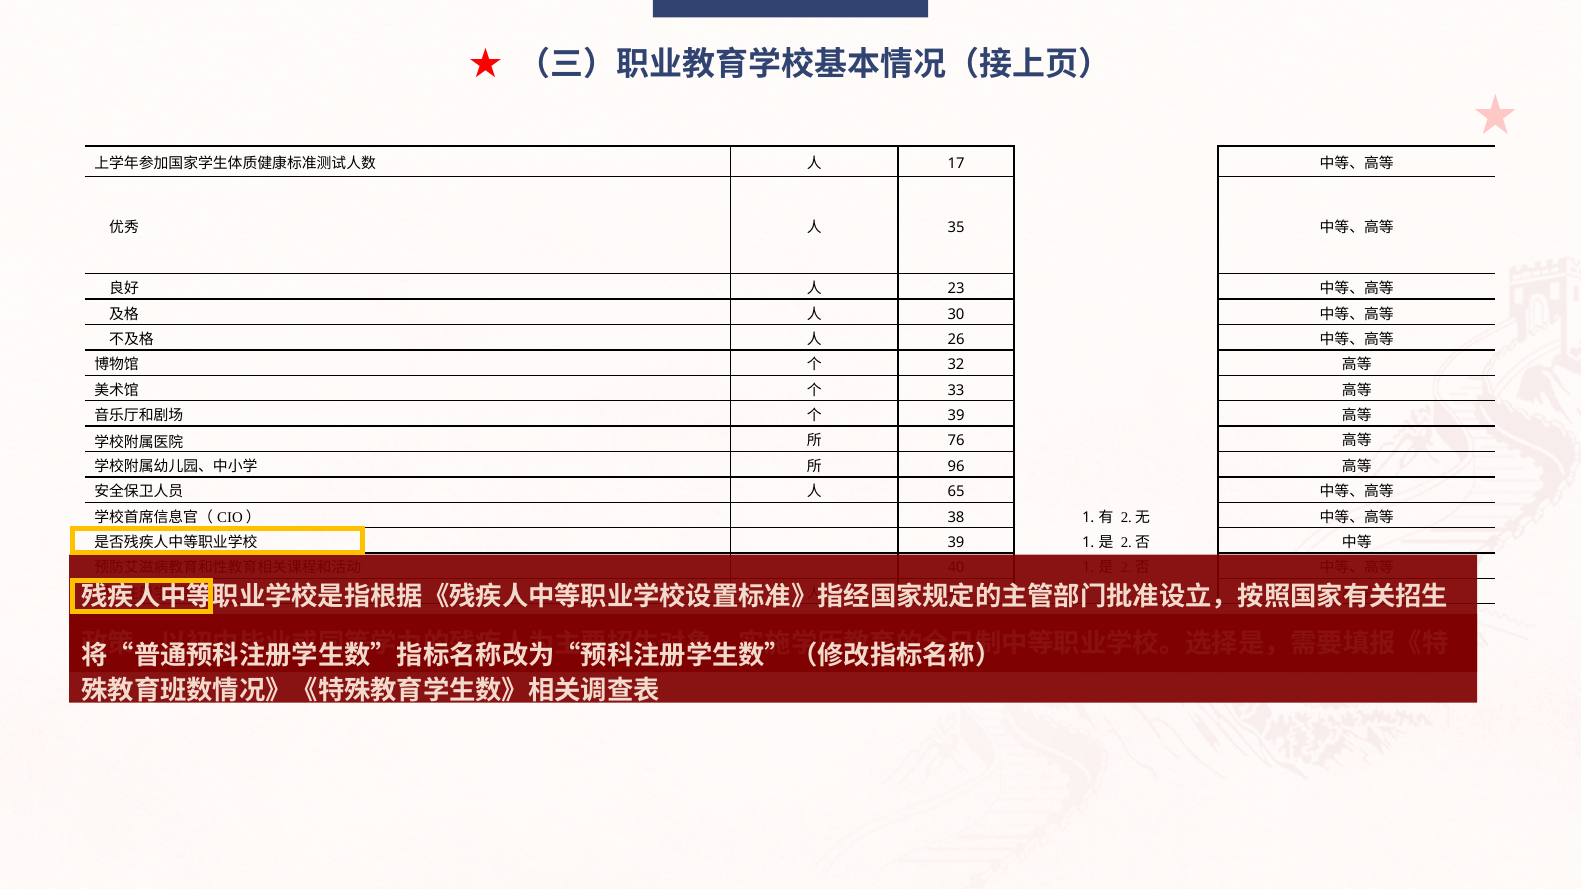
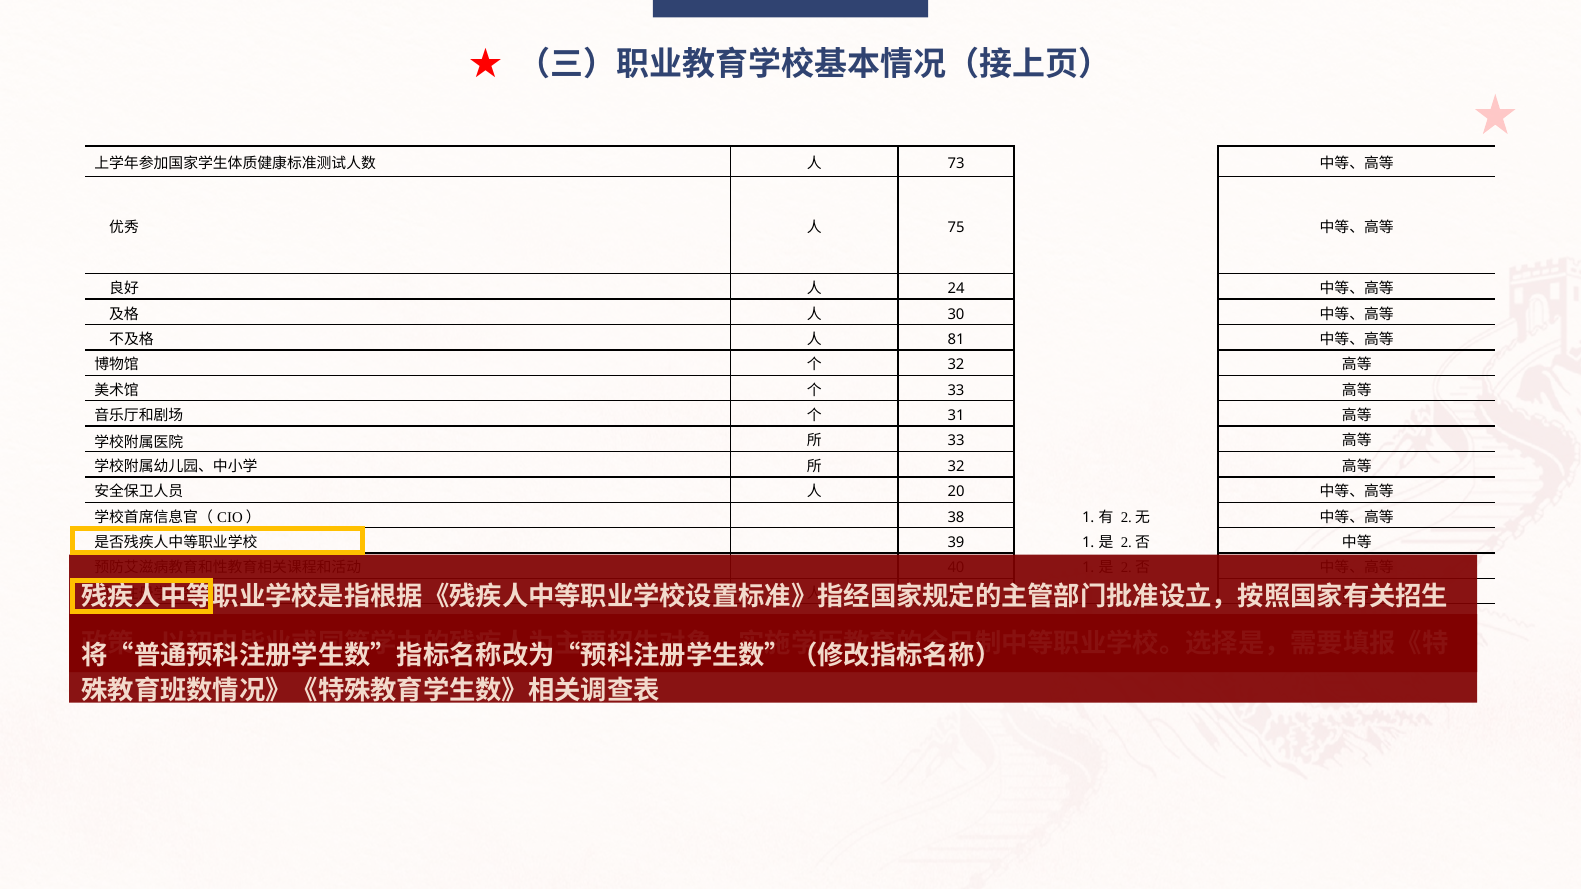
17: 17 -> 73 (956, 163)
35: 35 -> 75 (956, 227)
23: 23 -> 24 (956, 289)
26: 26 -> 81 (956, 340)
39: 39 -> 31 (956, 416)
76: 76 -> 33 (956, 441)
96: 96 -> 32 (956, 467)
65: 65 -> 20 (956, 492)
